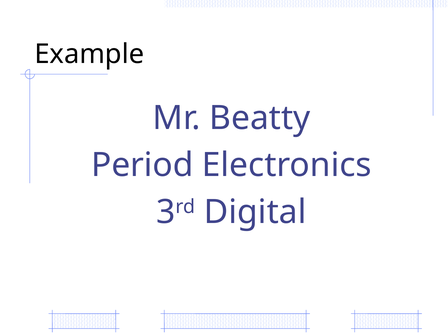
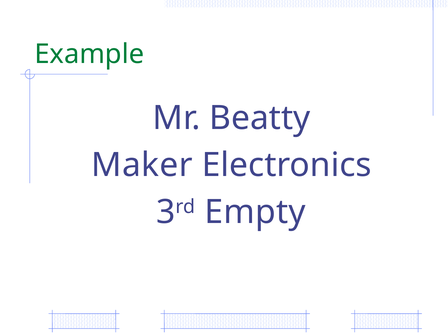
Example colour: black -> green (89, 54)
Period: Period -> Maker (142, 165)
Digital: Digital -> Empty (255, 212)
